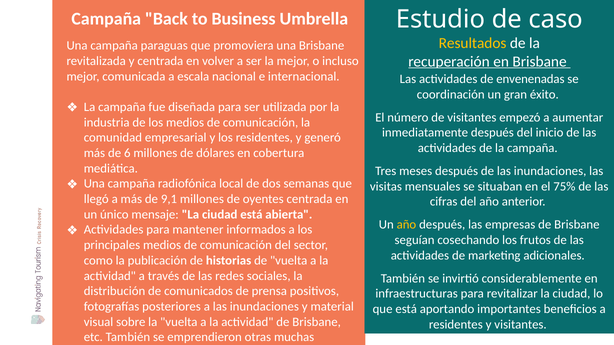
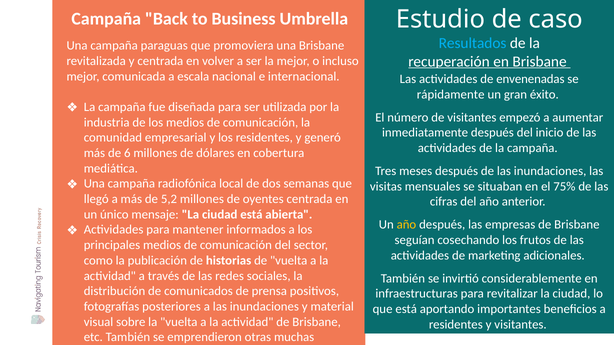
Resultados colour: yellow -> light blue (473, 43)
coordinación: coordinación -> rápidamente (451, 94)
9,1: 9,1 -> 5,2 (169, 199)
